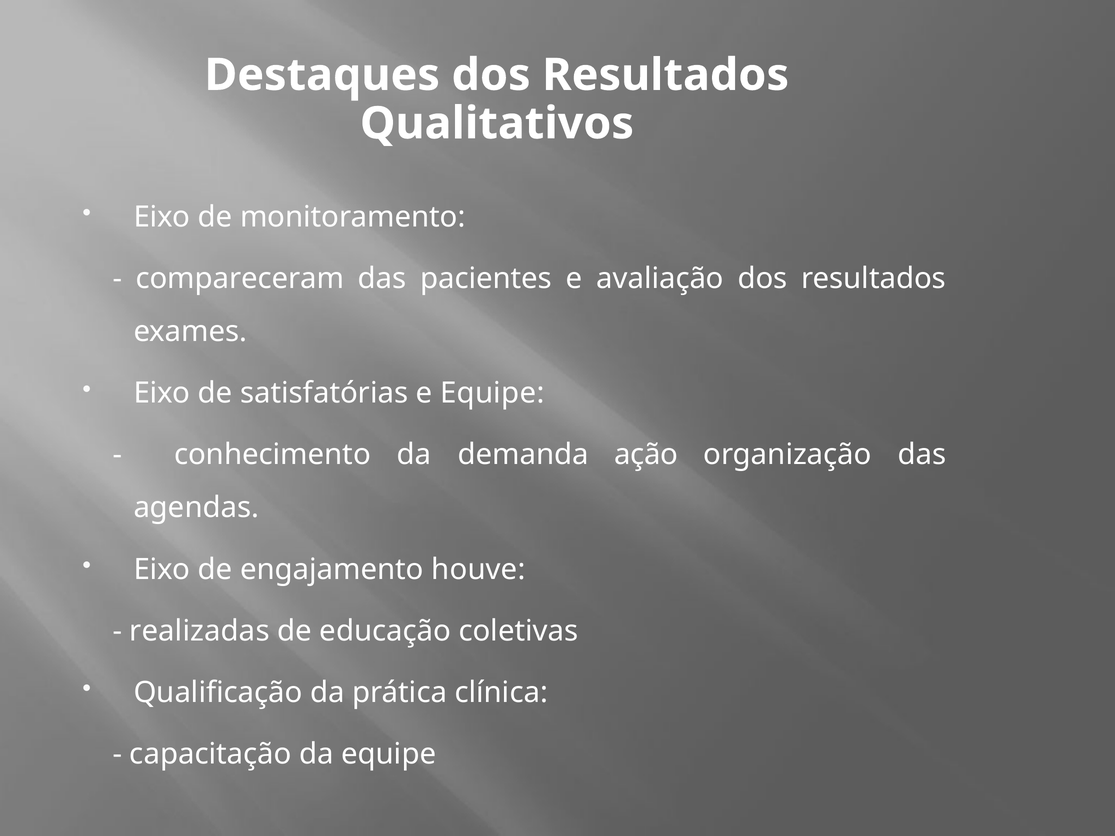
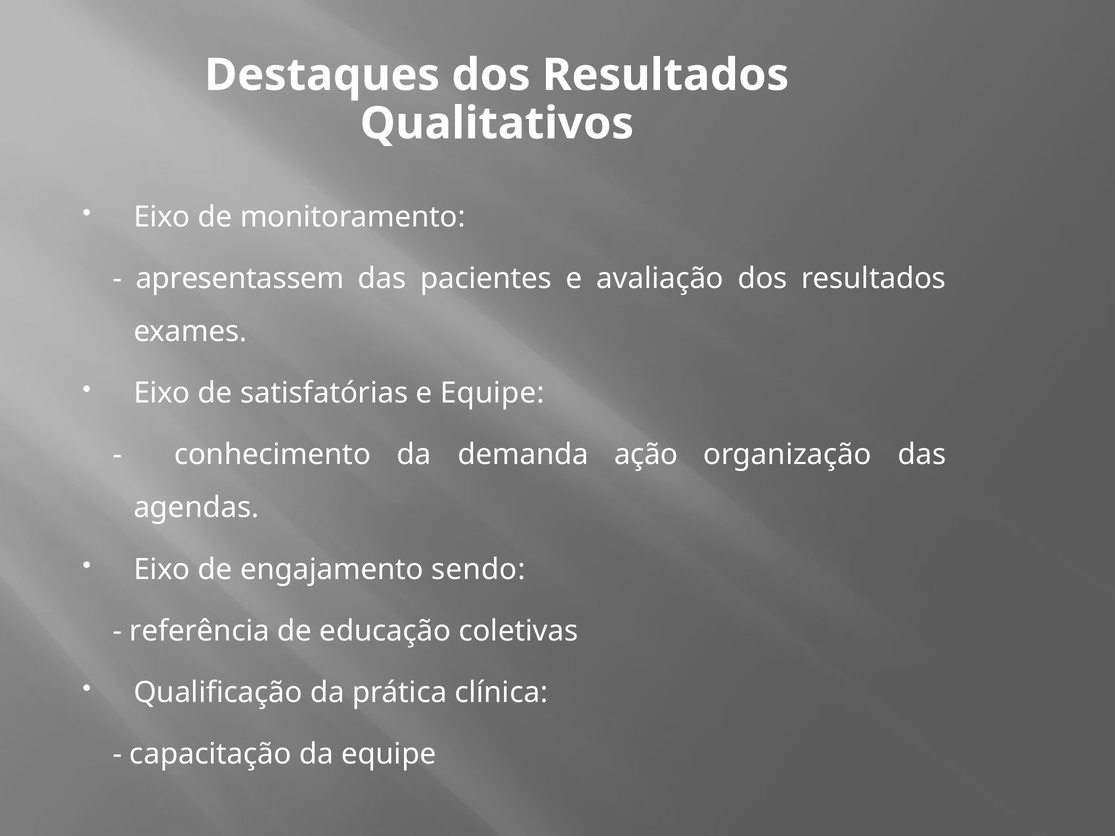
compareceram: compareceram -> apresentassem (240, 279)
houve: houve -> sendo (478, 569)
realizadas: realizadas -> referência (200, 631)
